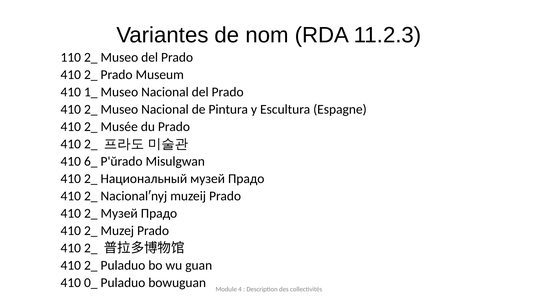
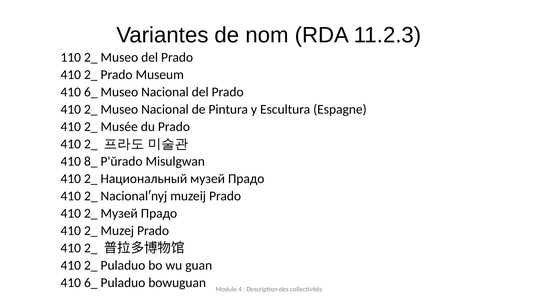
1_: 1_ -> 6_ (91, 92)
6_: 6_ -> 8_ (91, 161)
0_: 0_ -> 6_ (91, 282)
